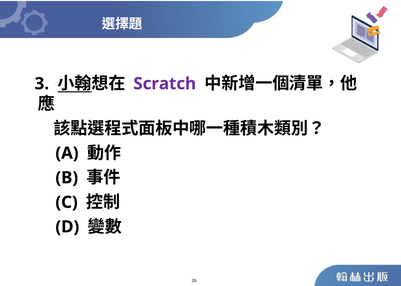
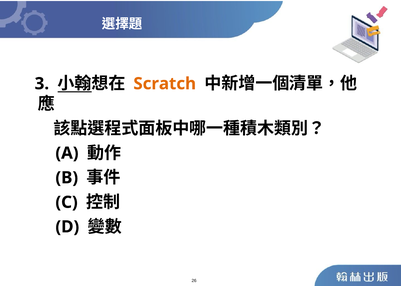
Scratch colour: purple -> orange (165, 84)
